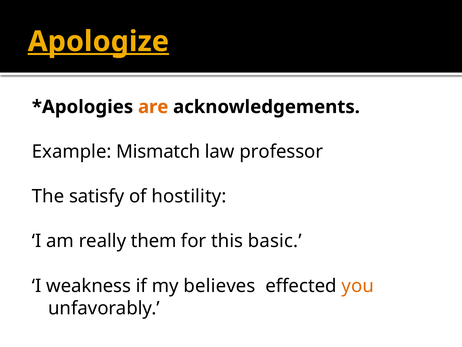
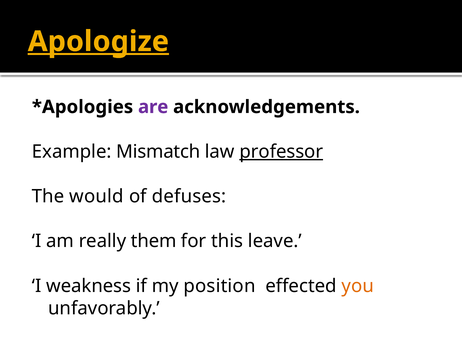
are colour: orange -> purple (153, 107)
professor underline: none -> present (281, 151)
satisfy: satisfy -> would (97, 196)
hostility: hostility -> defuses (189, 196)
basic: basic -> leave (275, 241)
believes: believes -> position (220, 285)
